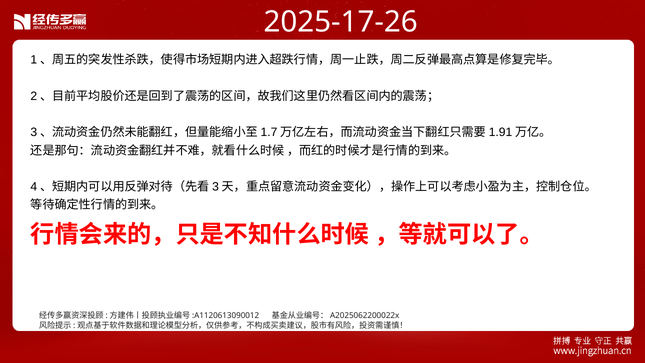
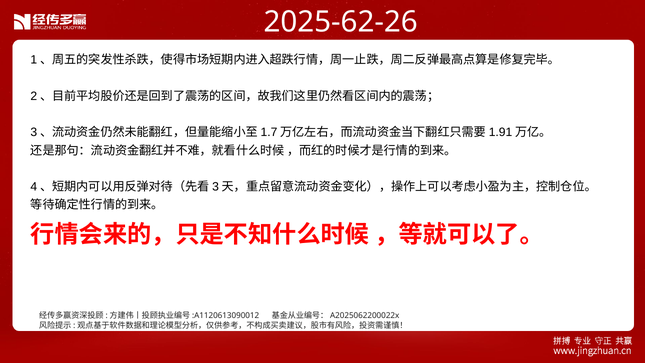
2025-17-26: 2025-17-26 -> 2025-62-26 (341, 22)
